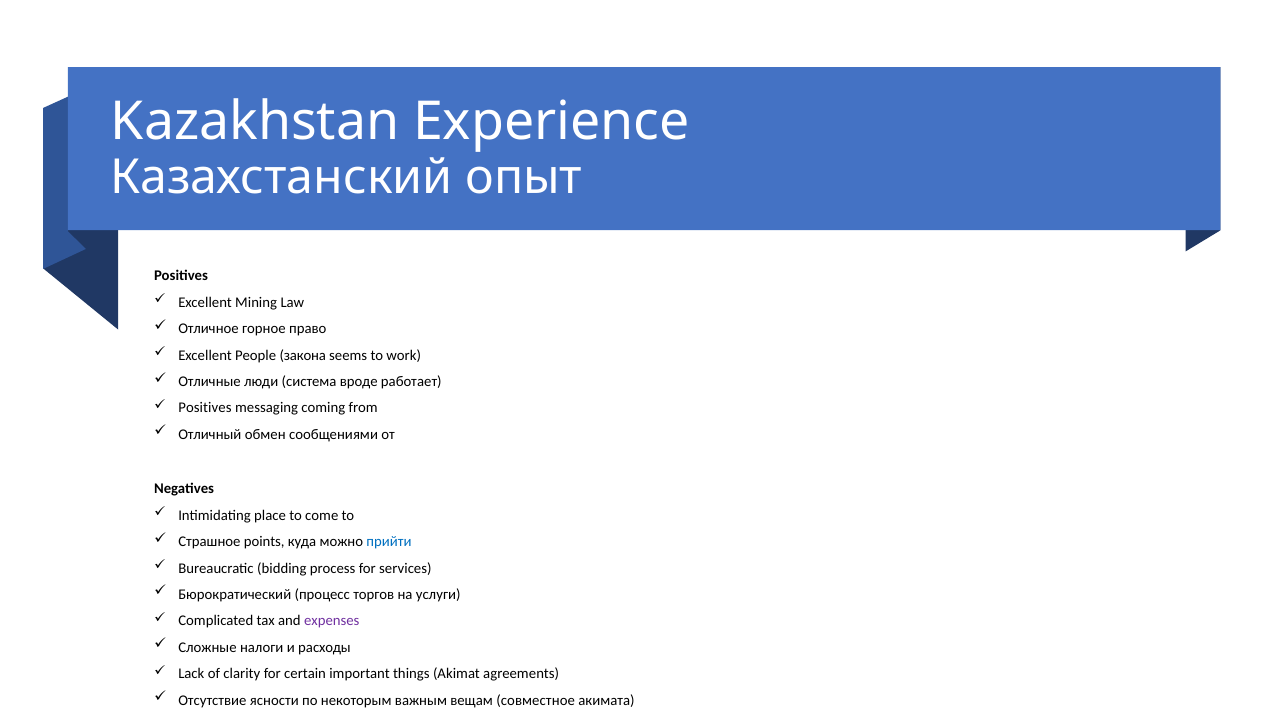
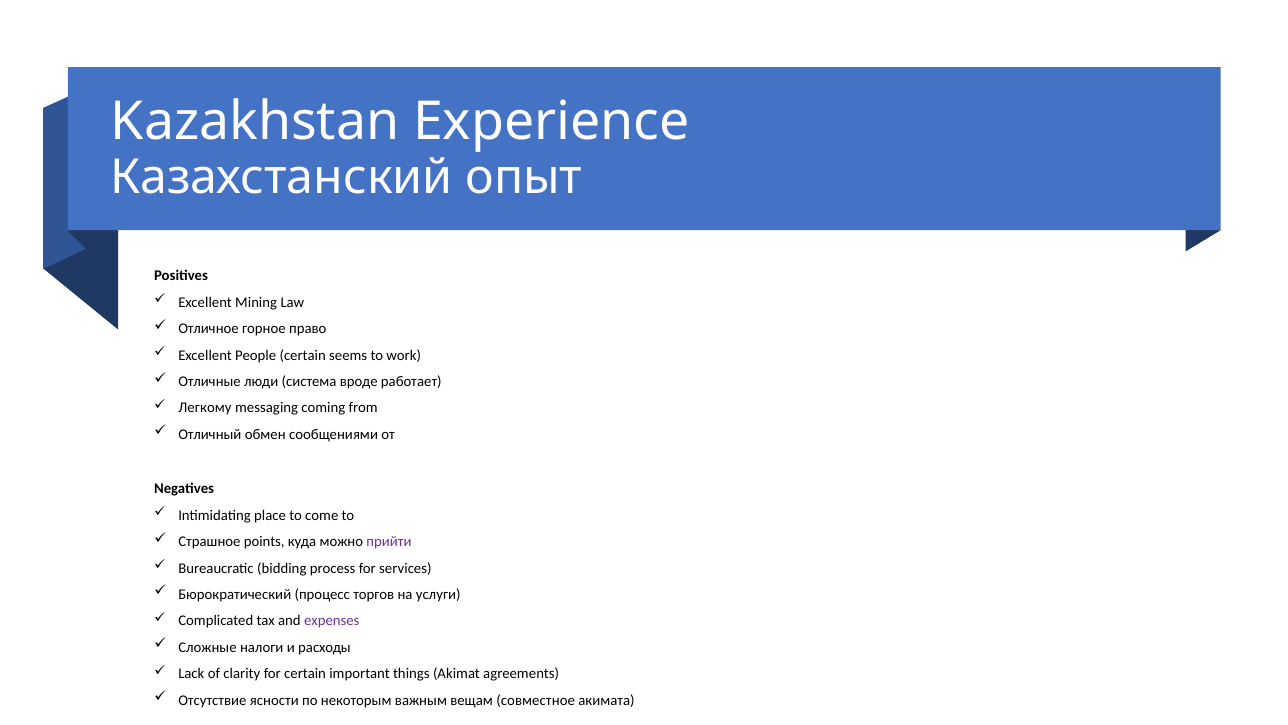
People закона: закона -> certain (303, 355)
Positives: Positives -> Легкому (205, 408)
прийти colour: blue -> purple (389, 541)
